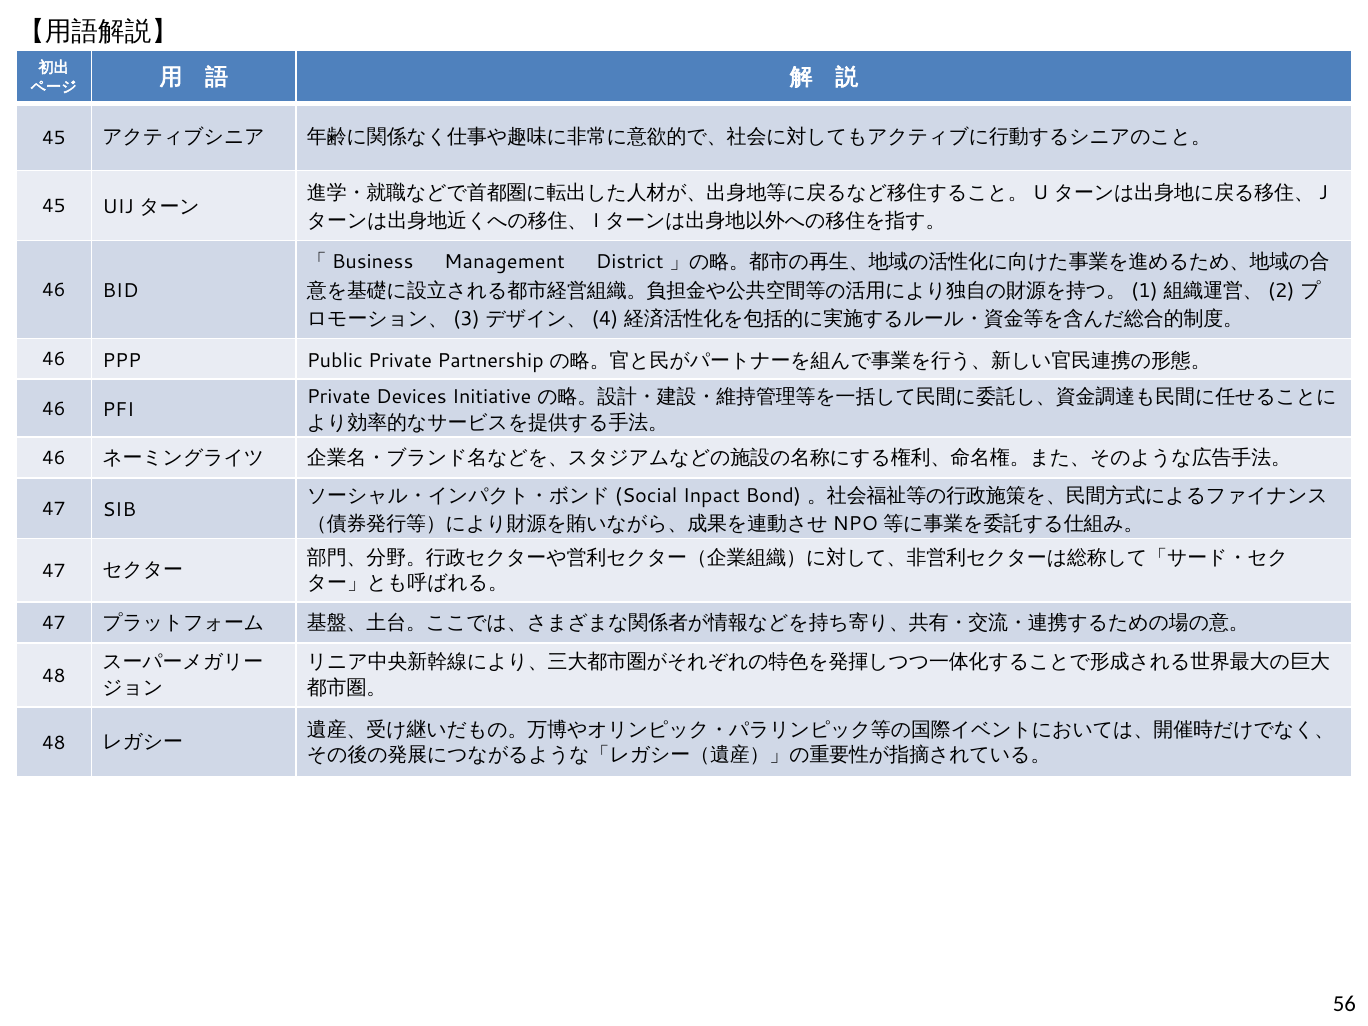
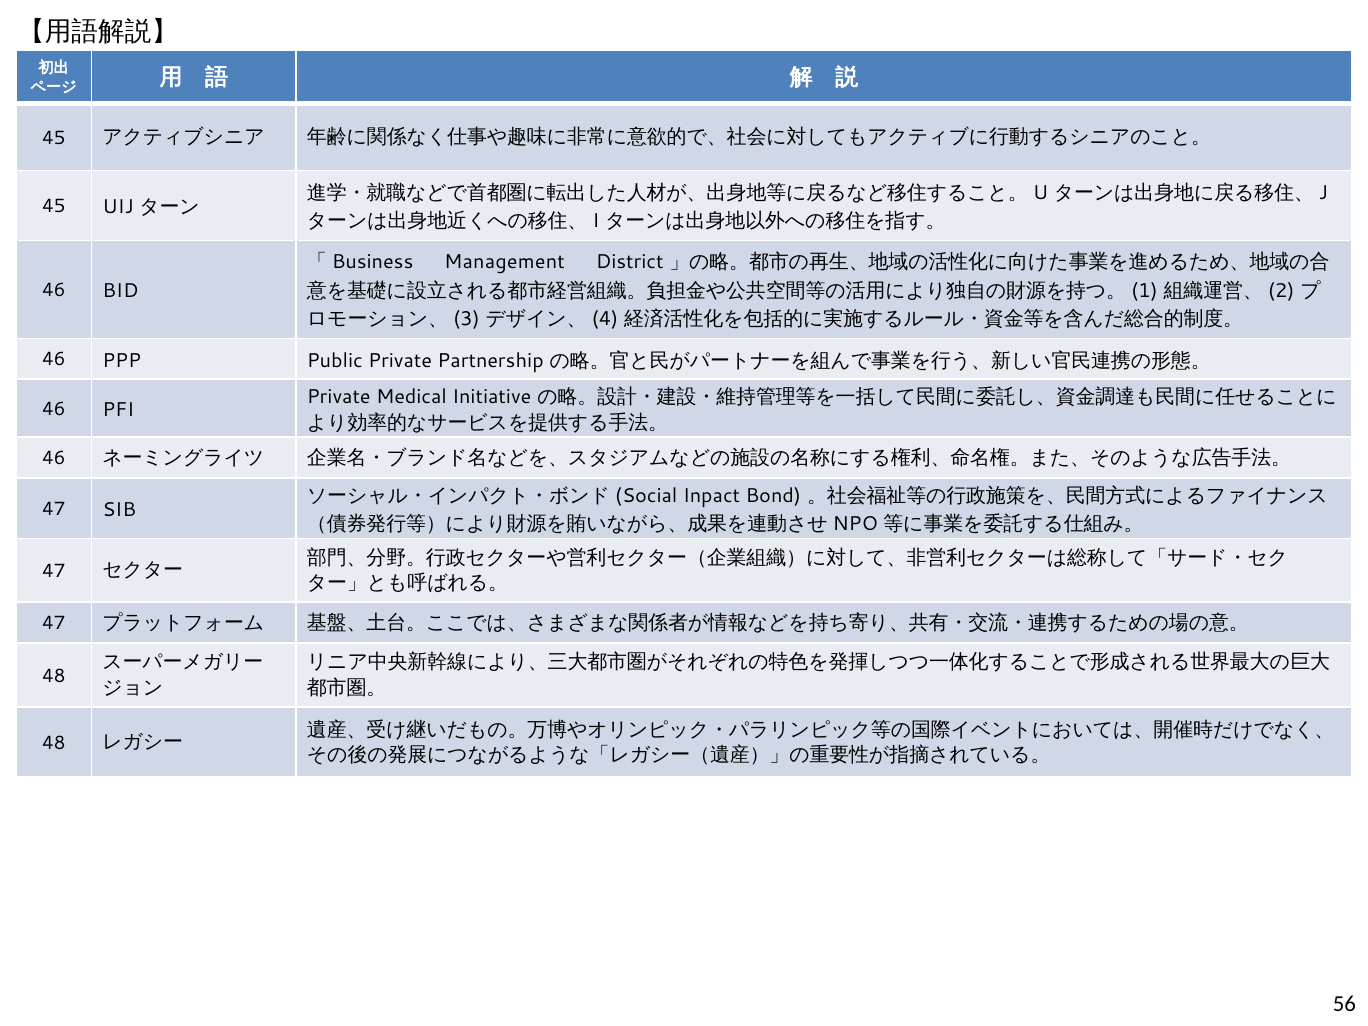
Devices: Devices -> Medical (411, 397)
